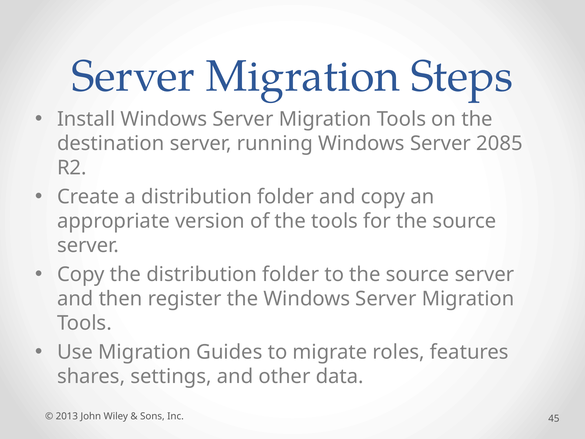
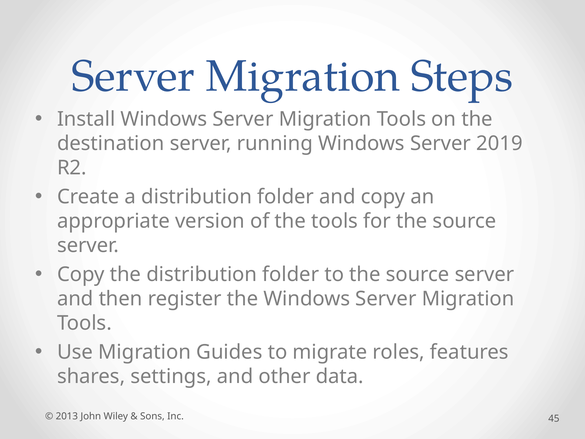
2085: 2085 -> 2019 (500, 143)
